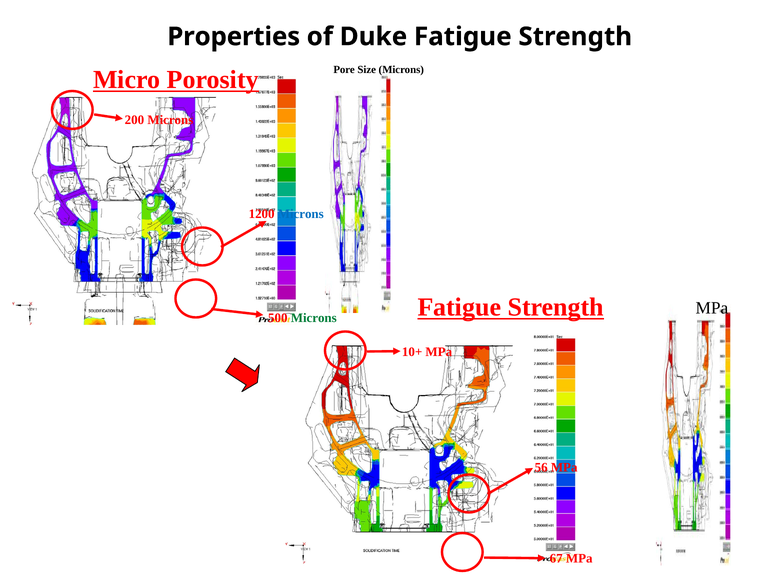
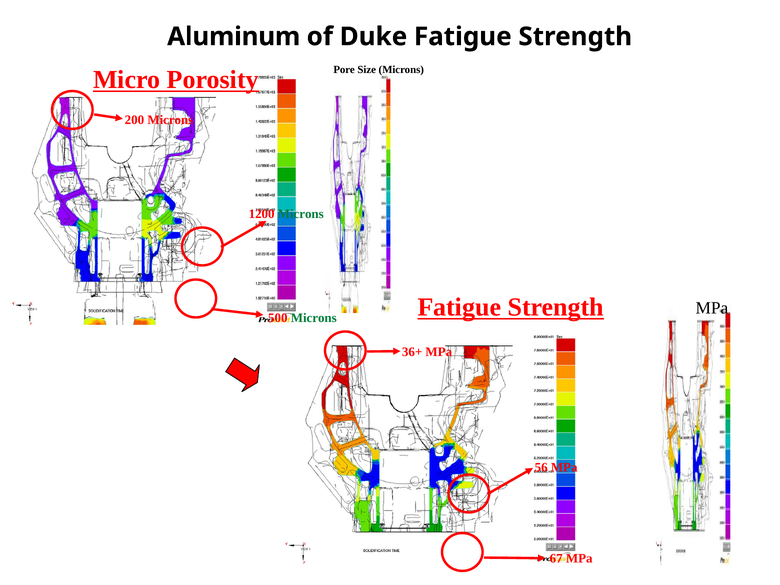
Properties: Properties -> Aluminum (234, 37)
Microns colour: blue -> green (301, 214)
10+: 10+ -> 36+ (412, 352)
